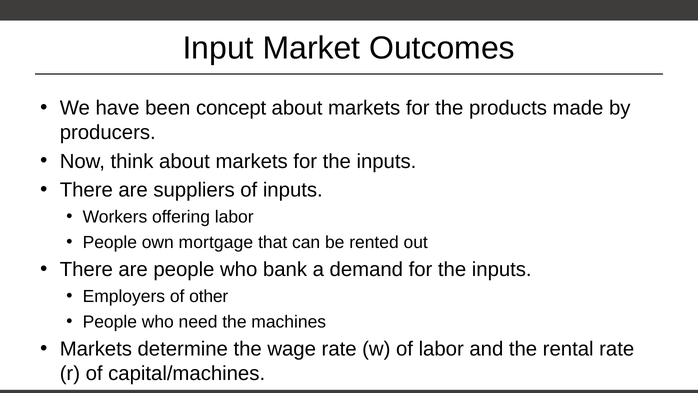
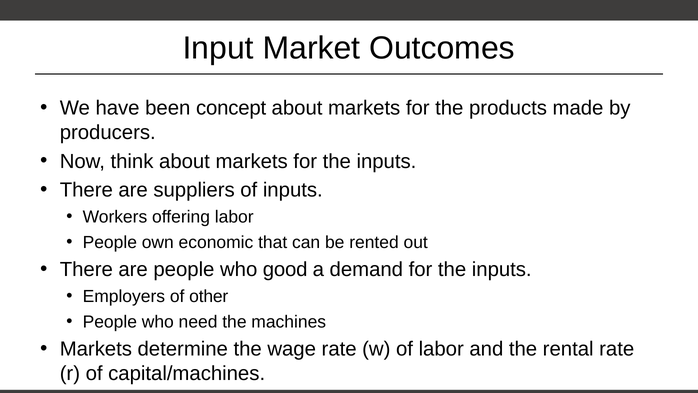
mortgage: mortgage -> economic (216, 242)
bank: bank -> good (285, 269)
